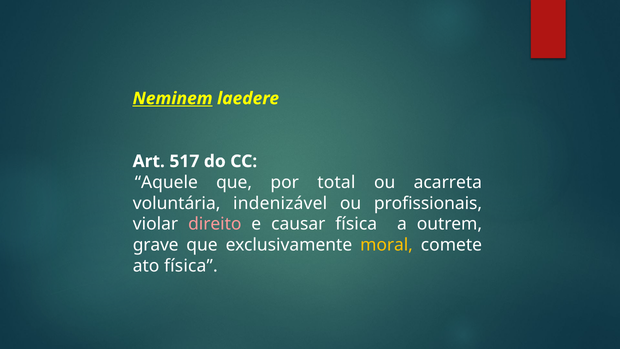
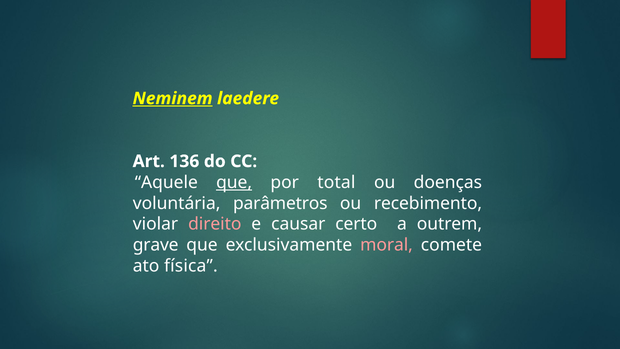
517: 517 -> 136 (184, 161)
que underline: none -> present (234, 182)
acarreta: acarreta -> doenças (448, 182)
indenizável: indenizável -> parâmetros (280, 203)
profissionais: profissionais -> recebimento (428, 203)
causar física: física -> certo (356, 224)
moral colour: yellow -> pink (387, 245)
